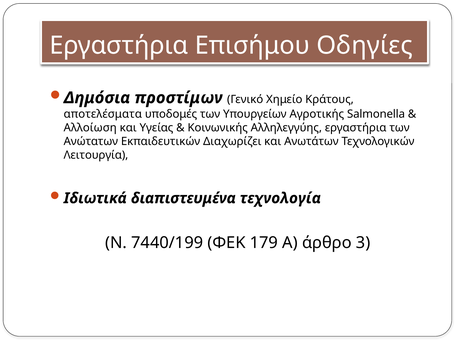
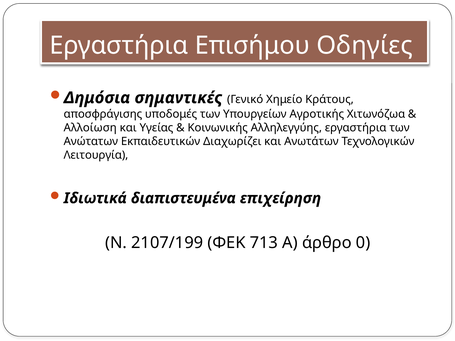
προστίμων: προστίμων -> σημαντικές (179, 98)
αποτελέσματα: αποτελέσματα -> αποσφράγισης (103, 114)
Salmonella: Salmonella -> Χιτωνόζωα (376, 114)
τεχνολογία: τεχνολογία -> επιχείρηση (280, 198)
7440/199: 7440/199 -> 2107/199 (167, 243)
179: 179 -> 713 (264, 243)
3: 3 -> 0 (363, 243)
